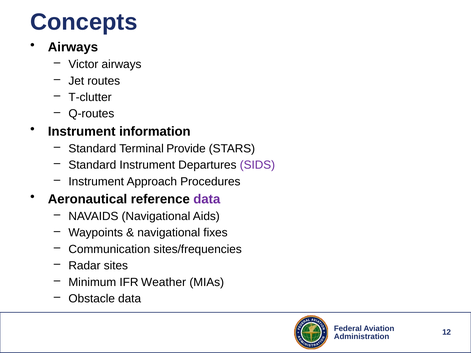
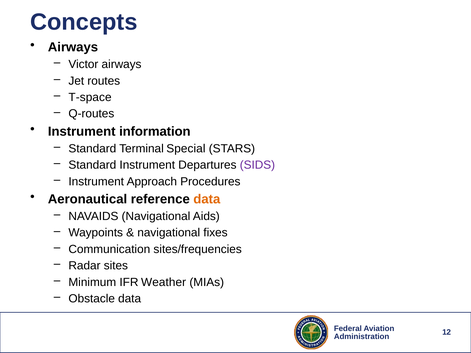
T-clutter: T-clutter -> T-space (90, 97)
Provide: Provide -> Special (186, 149)
data colour: purple -> orange (207, 199)
